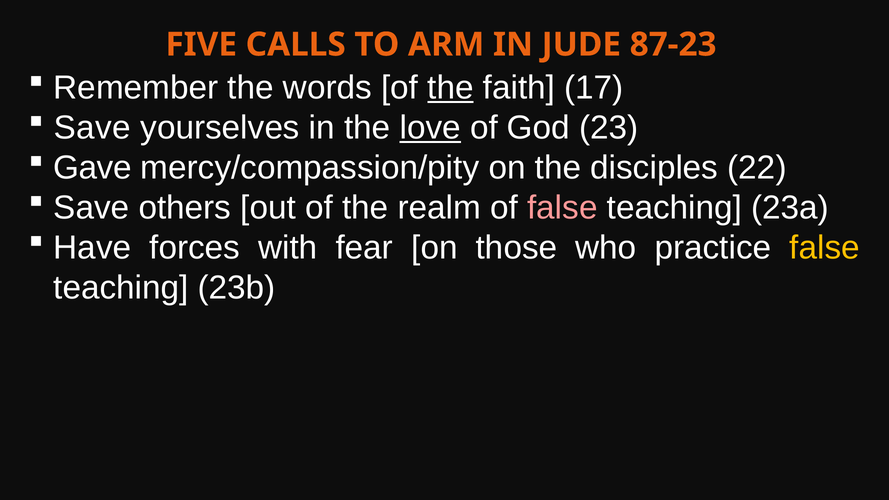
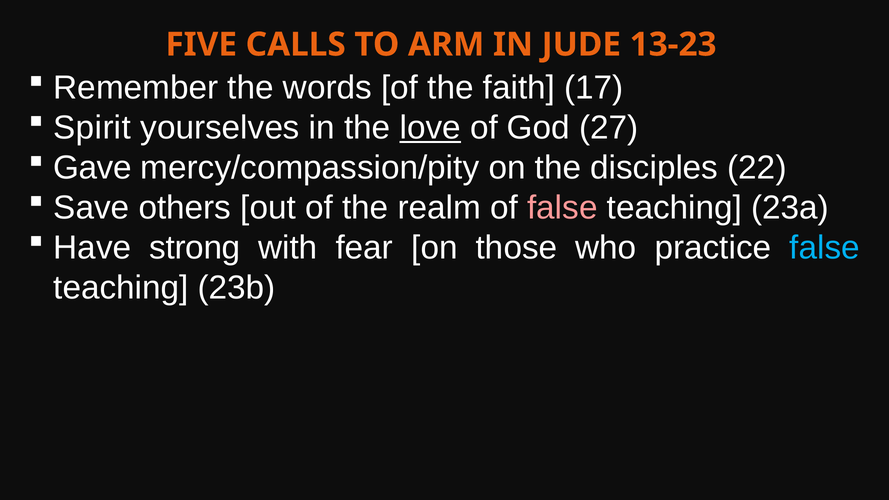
87-23: 87-23 -> 13-23 (673, 45)
the underline: present -> none (450, 88)
Save: Save -> Spirit (92, 128)
23: 23 -> 27 (609, 128)
forces: forces -> strong (195, 248)
false colour: yellow -> light blue (825, 248)
